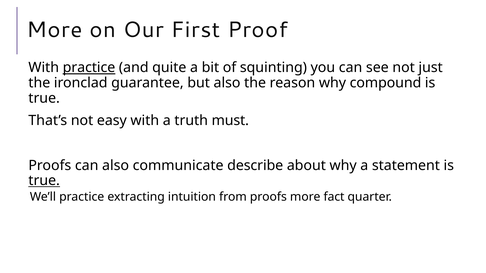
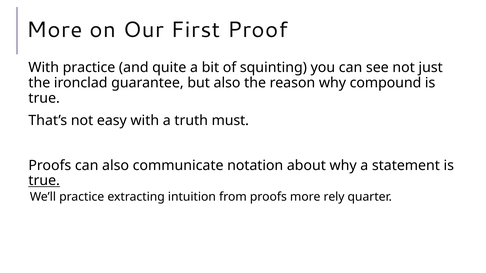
practice underline: present -> none (89, 68)
describe: describe -> notation (255, 166)
fact: fact -> rely (334, 197)
